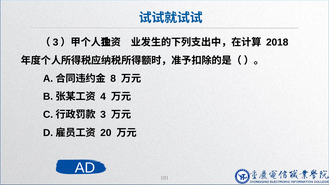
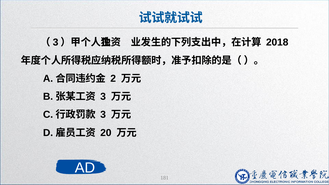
8: 8 -> 2 (113, 79)
4: 4 -> 3 (103, 97)
